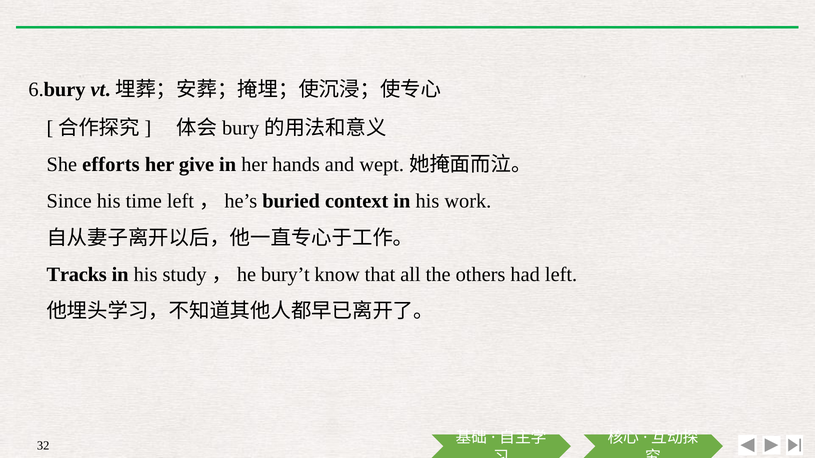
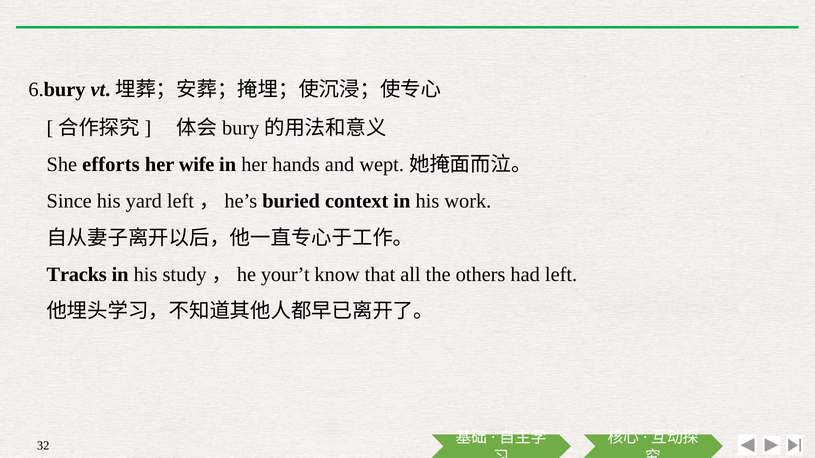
give: give -> wife (197, 165)
time: time -> yard (144, 201)
bury’t: bury’t -> your’t (285, 275)
